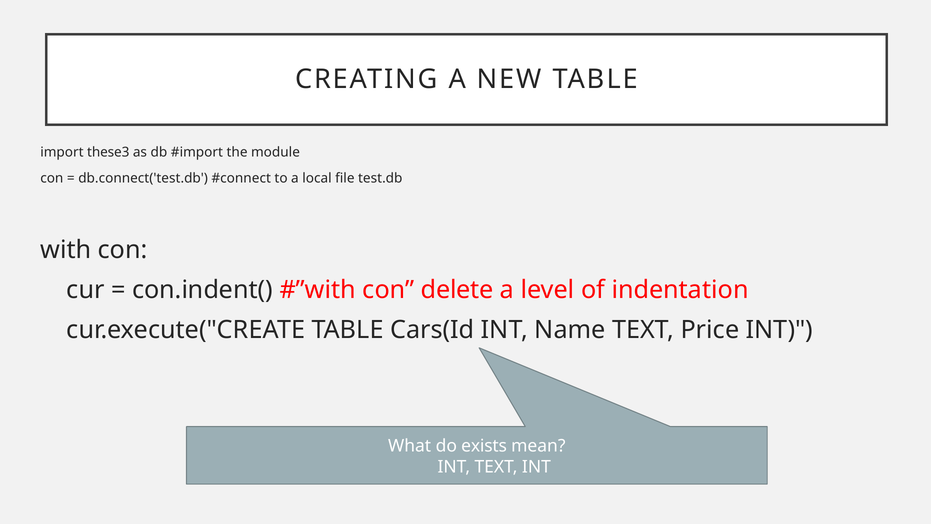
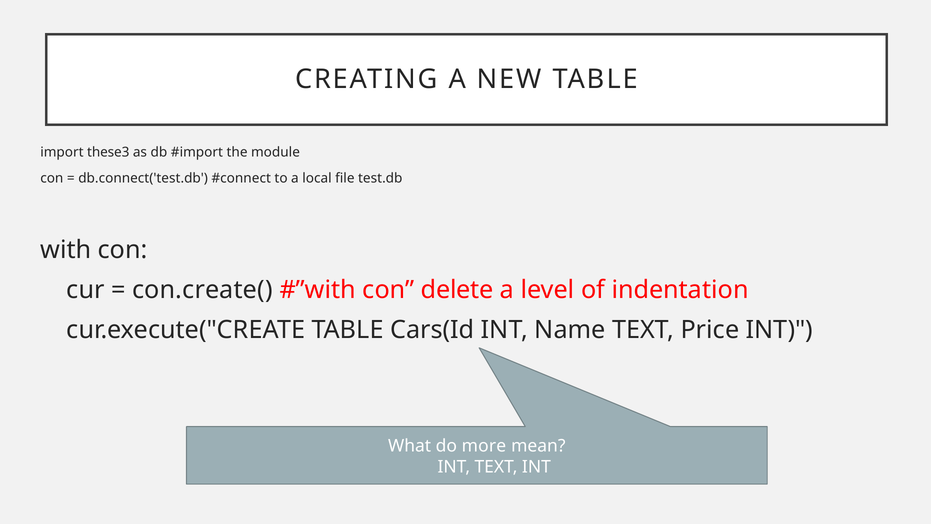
con.indent(: con.indent( -> con.create( (202, 290)
exists: exists -> more (484, 446)
